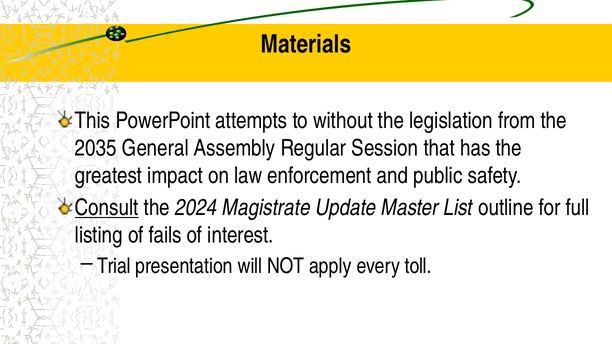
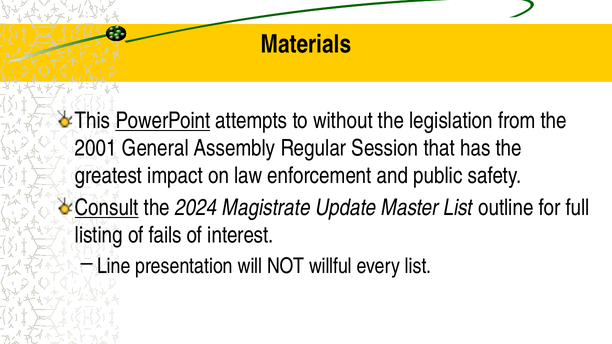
PowerPoint underline: none -> present (163, 121)
2035: 2035 -> 2001 (96, 148)
Trial: Trial -> Line (114, 266)
apply: apply -> willful (330, 266)
every toll: toll -> list (418, 266)
